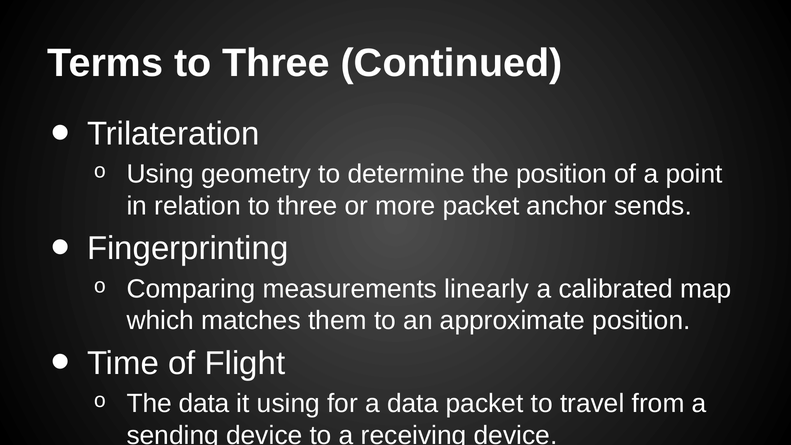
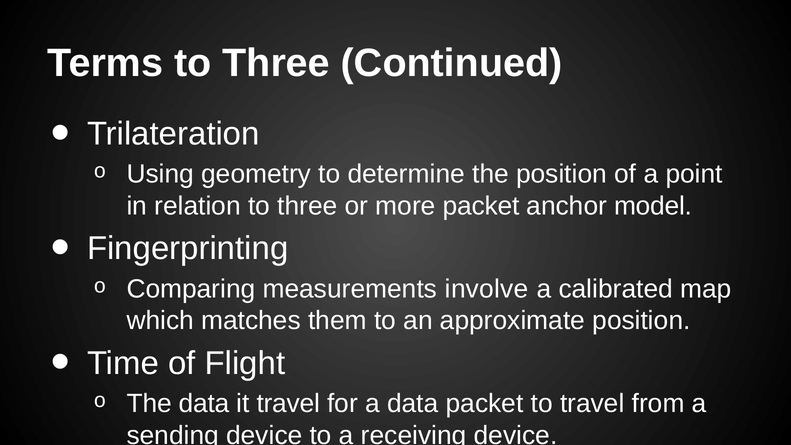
sends: sends -> model (653, 206)
linearly: linearly -> involve (487, 289)
it using: using -> travel (288, 404)
